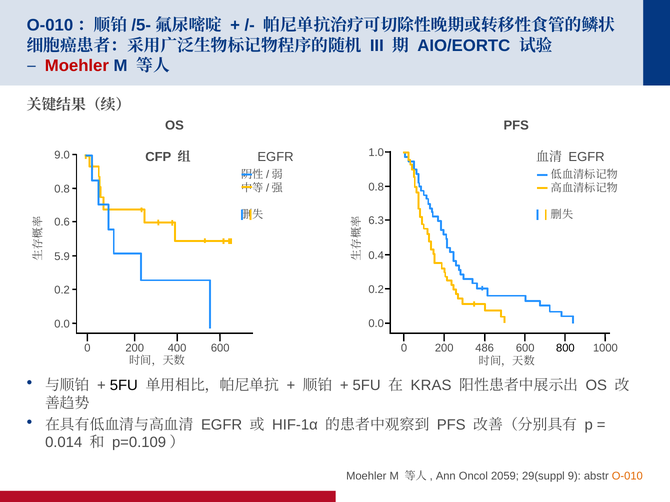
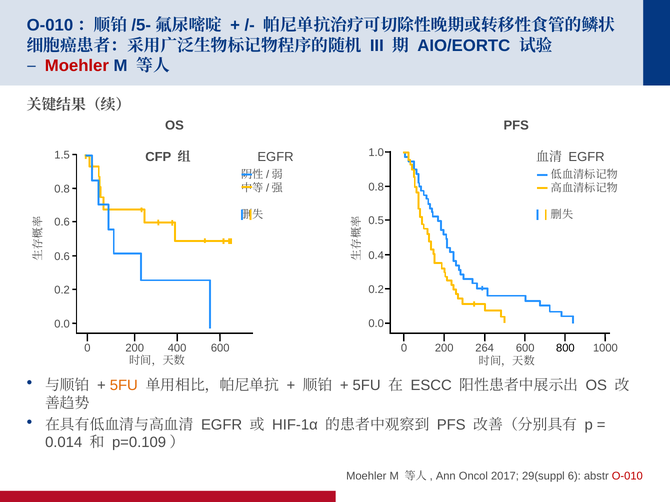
9.0: 9.0 -> 1.5 (62, 155)
6.3: 6.3 -> 0.5 (376, 221)
5.9: 5.9 -> 0.6 (62, 257)
486: 486 -> 264 (485, 349)
5FU colour: black -> orange (124, 386)
KRAS: KRAS -> ESCC (431, 386)
2059: 2059 -> 2017 (505, 476)
9: 9 -> 6 (574, 476)
O-010 colour: orange -> red (627, 476)
